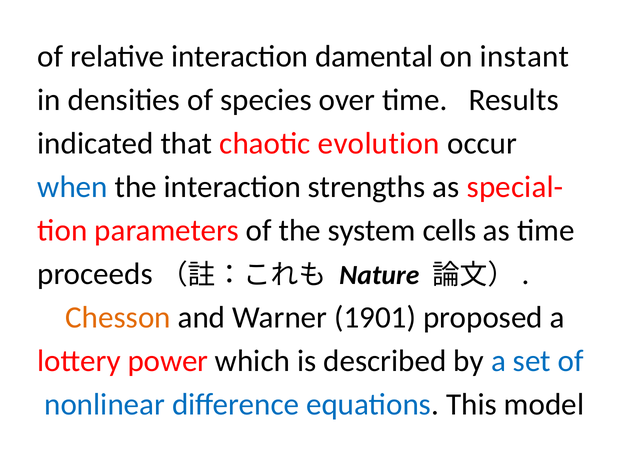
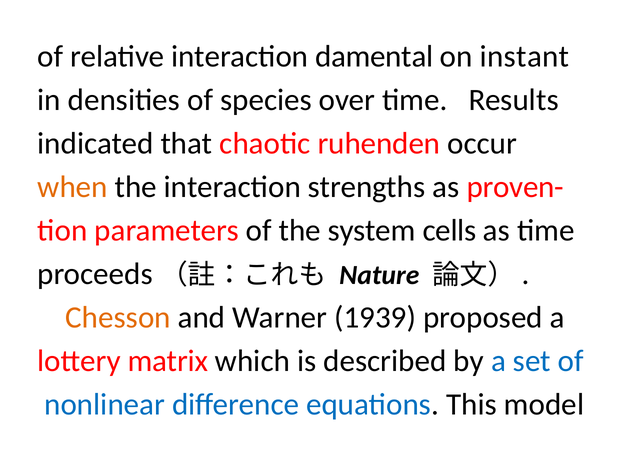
evolution: evolution -> ruhenden (379, 143)
when colour: blue -> orange (72, 187)
special-: special- -> proven- (515, 187)
1901: 1901 -> 1939 (375, 318)
power: power -> matrix (168, 361)
